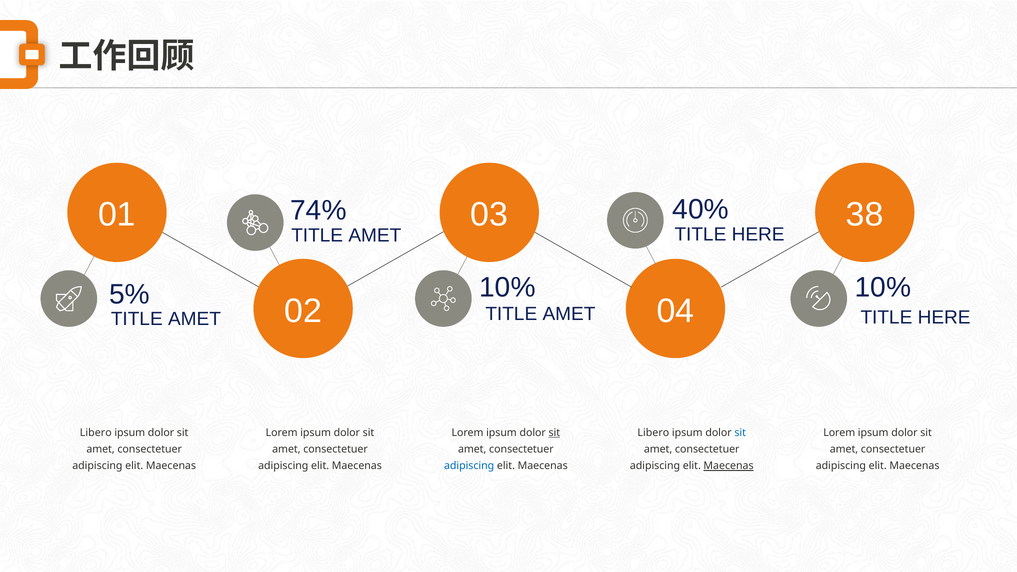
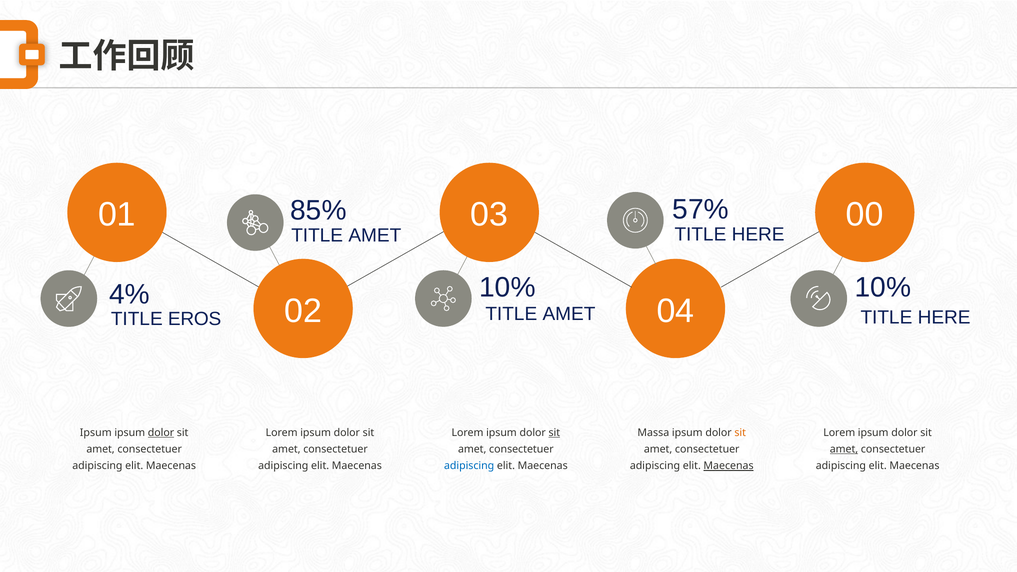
40%: 40% -> 57% (701, 209)
74%: 74% -> 85% (319, 210)
38: 38 -> 00 (865, 215)
5%: 5% -> 4% (129, 294)
AMET: AMET -> EROS (195, 319)
Libero: Libero -> Ipsum (96, 433)
dolor underline: none -> present (161, 433)
Libero: Libero -> Massa (653, 433)
sit colour: blue -> orange (740, 433)
amet underline: none -> present (844, 449)
